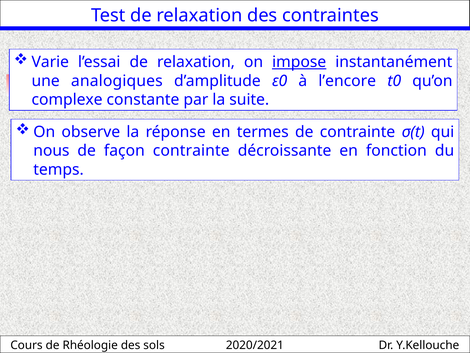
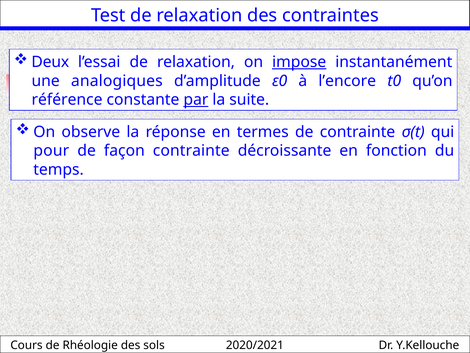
Varie: Varie -> Deux (50, 62)
complexe: complexe -> référence (67, 100)
par underline: none -> present (196, 100)
nous: nous -> pour (51, 151)
